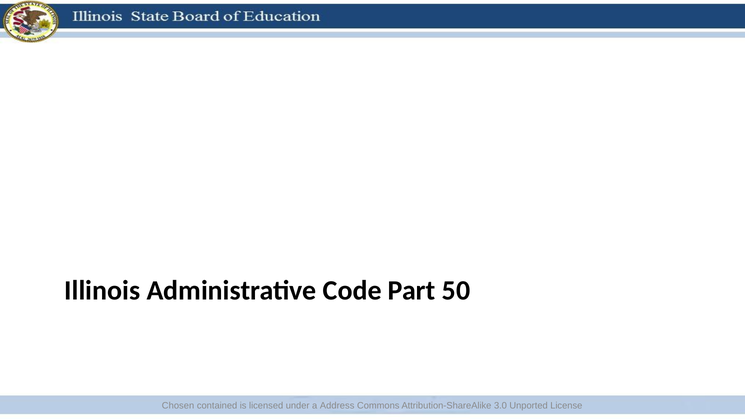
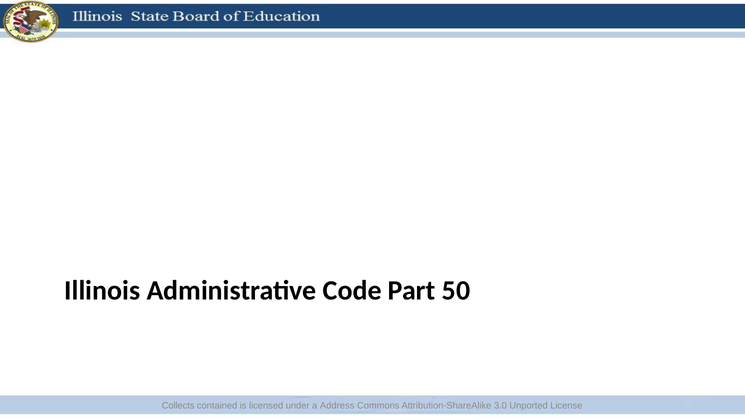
Chosen: Chosen -> Collects (178, 406)
